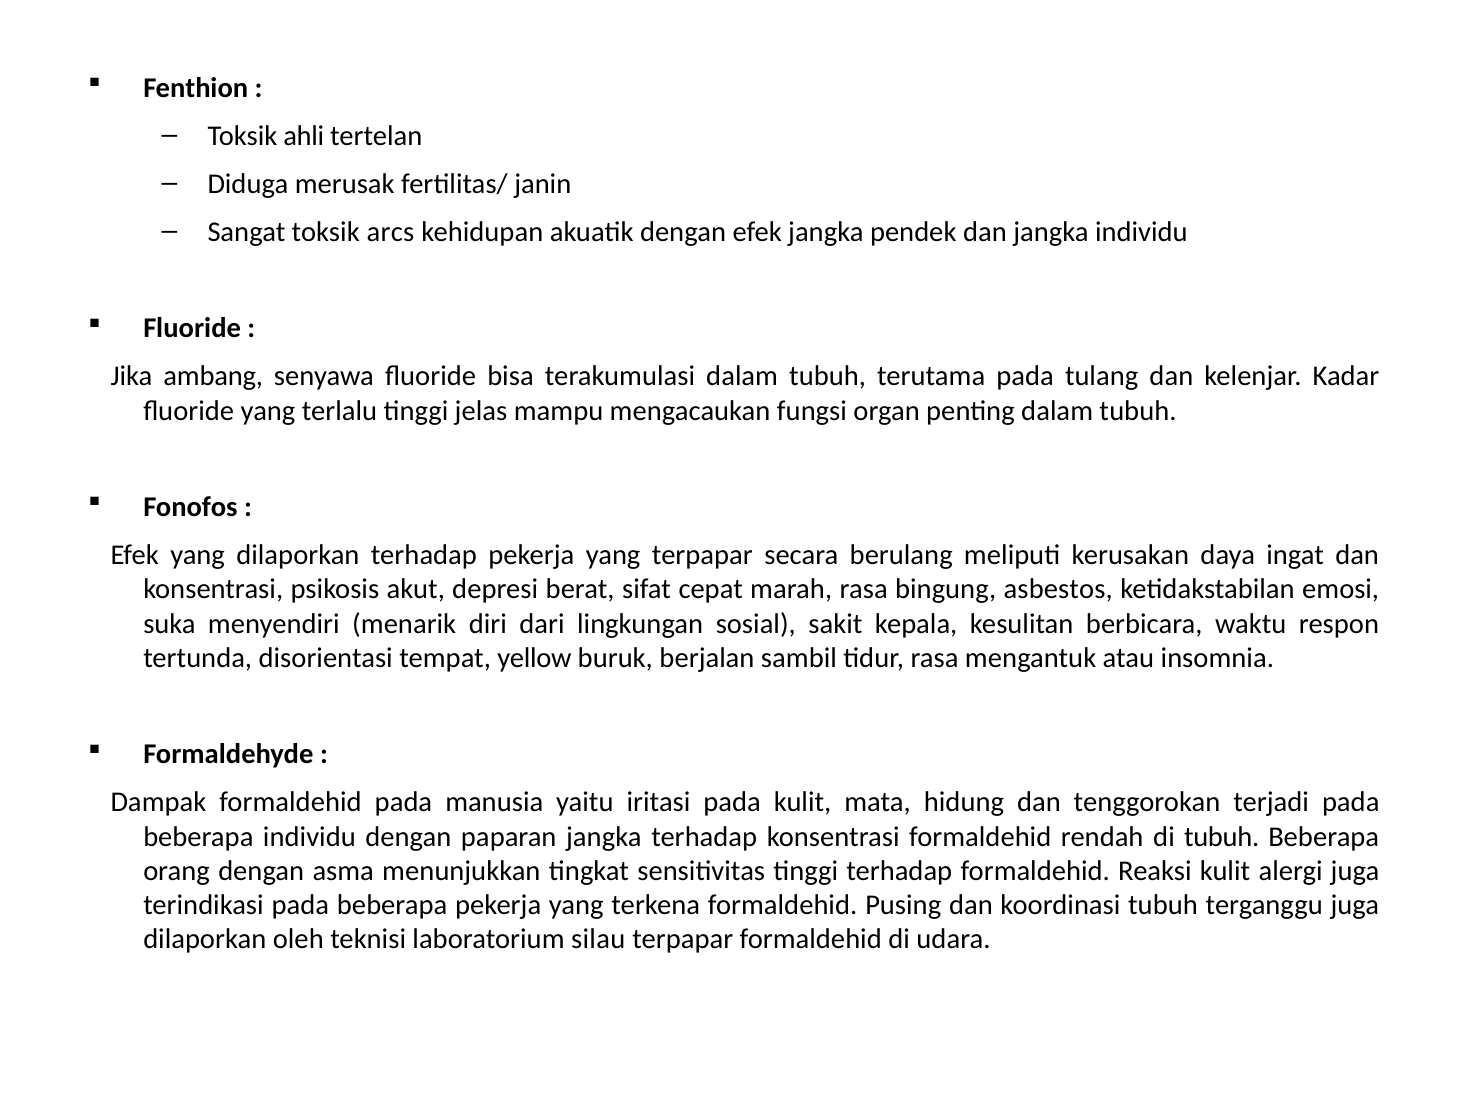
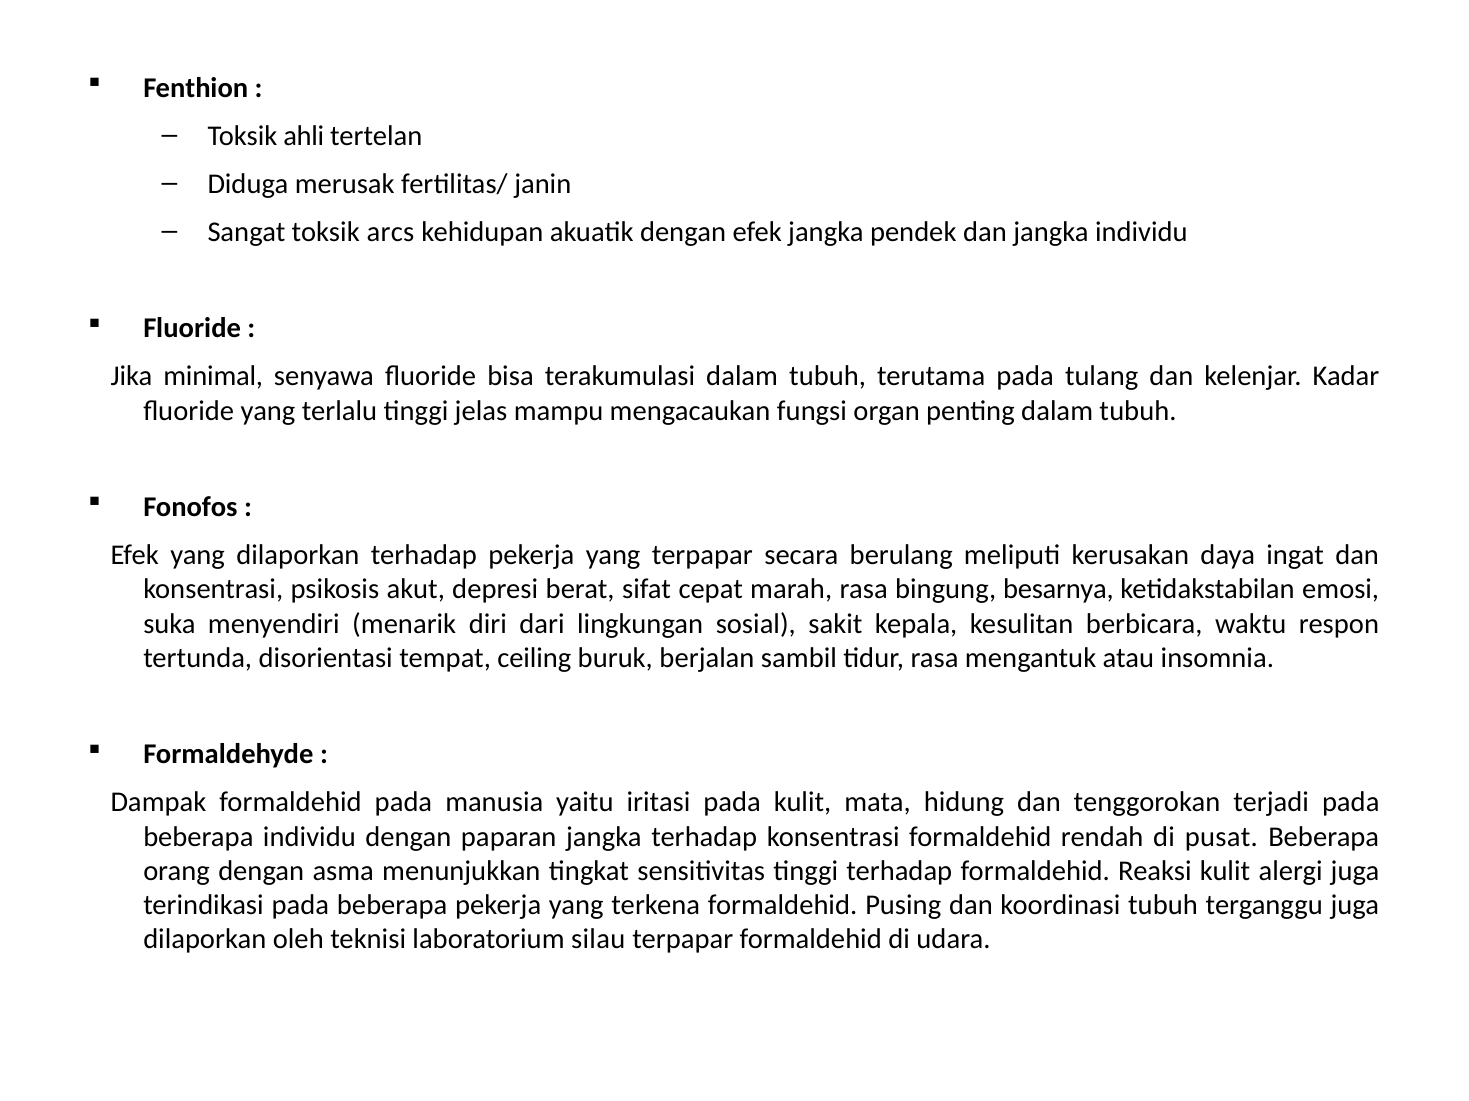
ambang: ambang -> minimal (213, 377)
asbestos: asbestos -> besarnya (1058, 590)
yellow: yellow -> ceiling (534, 658)
di tubuh: tubuh -> pusat (1221, 837)
